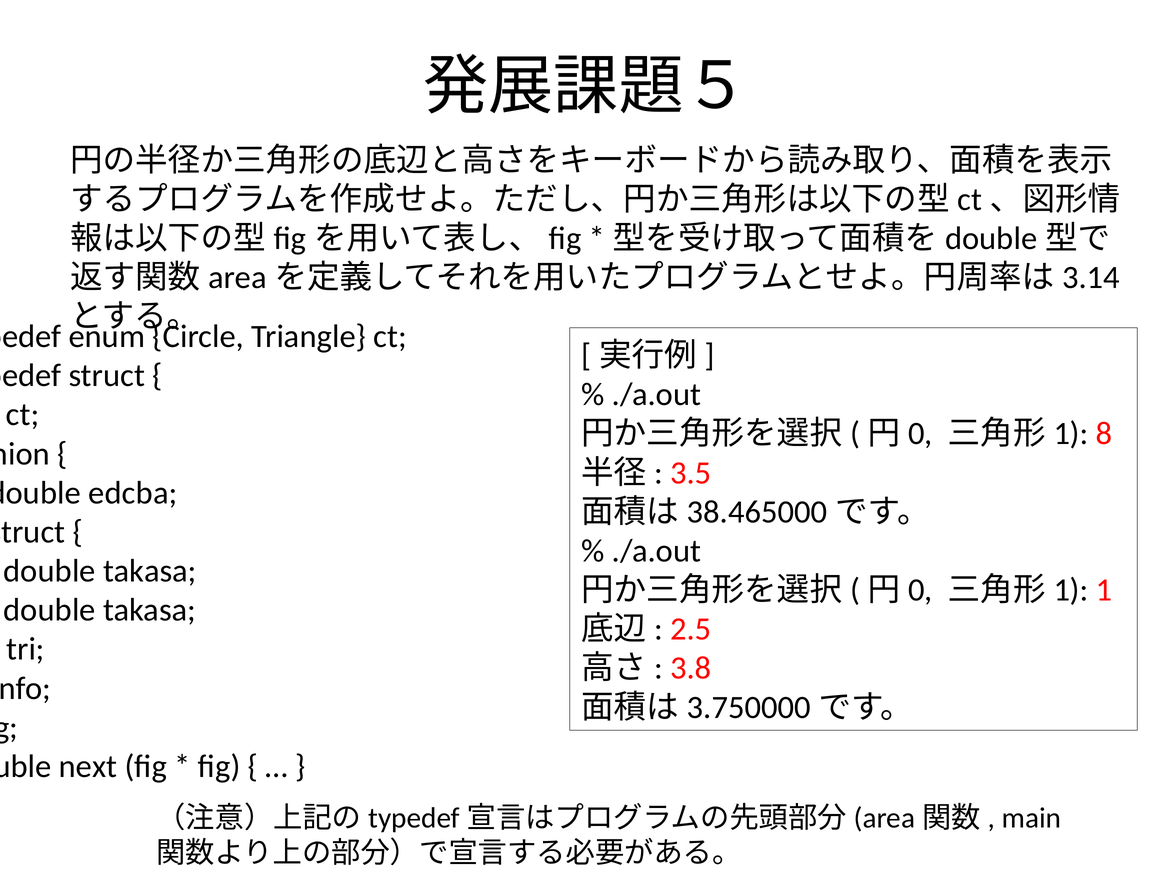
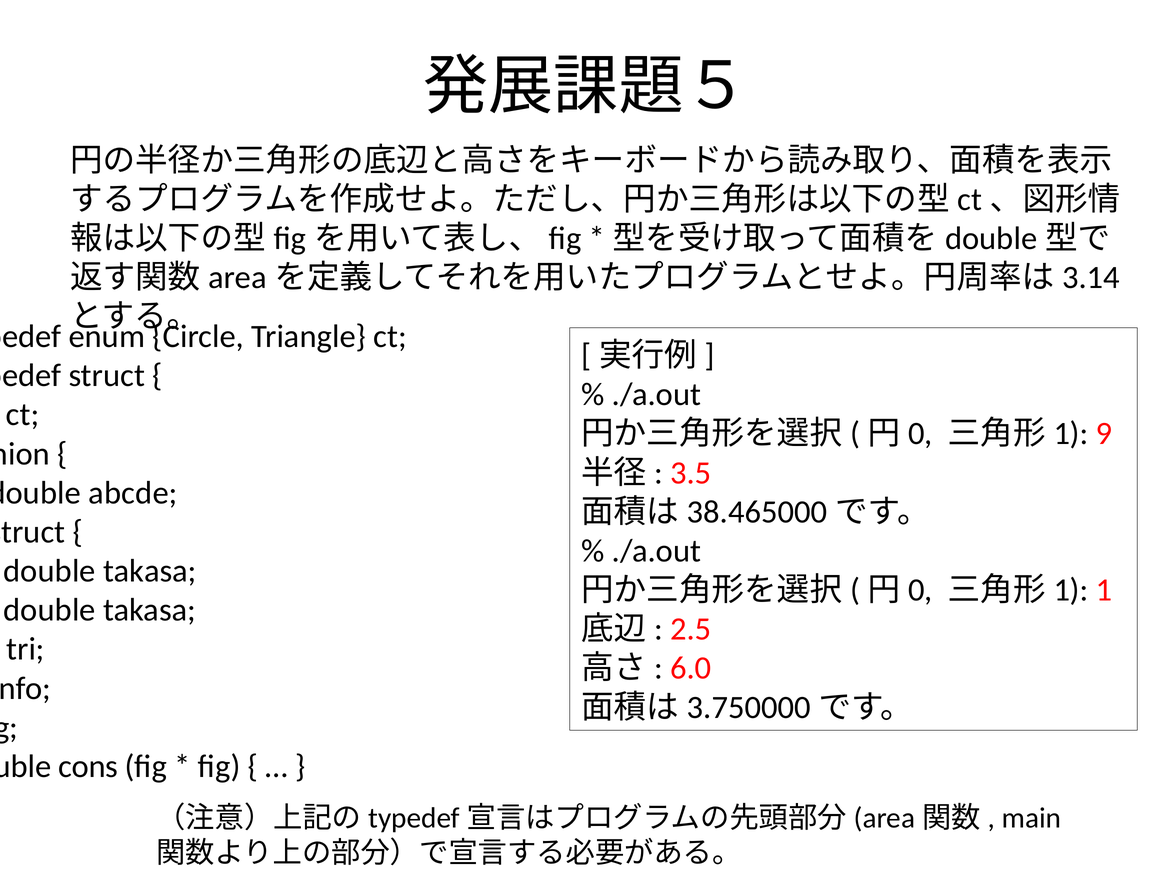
8: 8 -> 9 (1104, 434)
edcba: edcba -> abcde (133, 493)
3.8: 3.8 -> 6.0 (691, 668)
next: next -> cons (88, 766)
